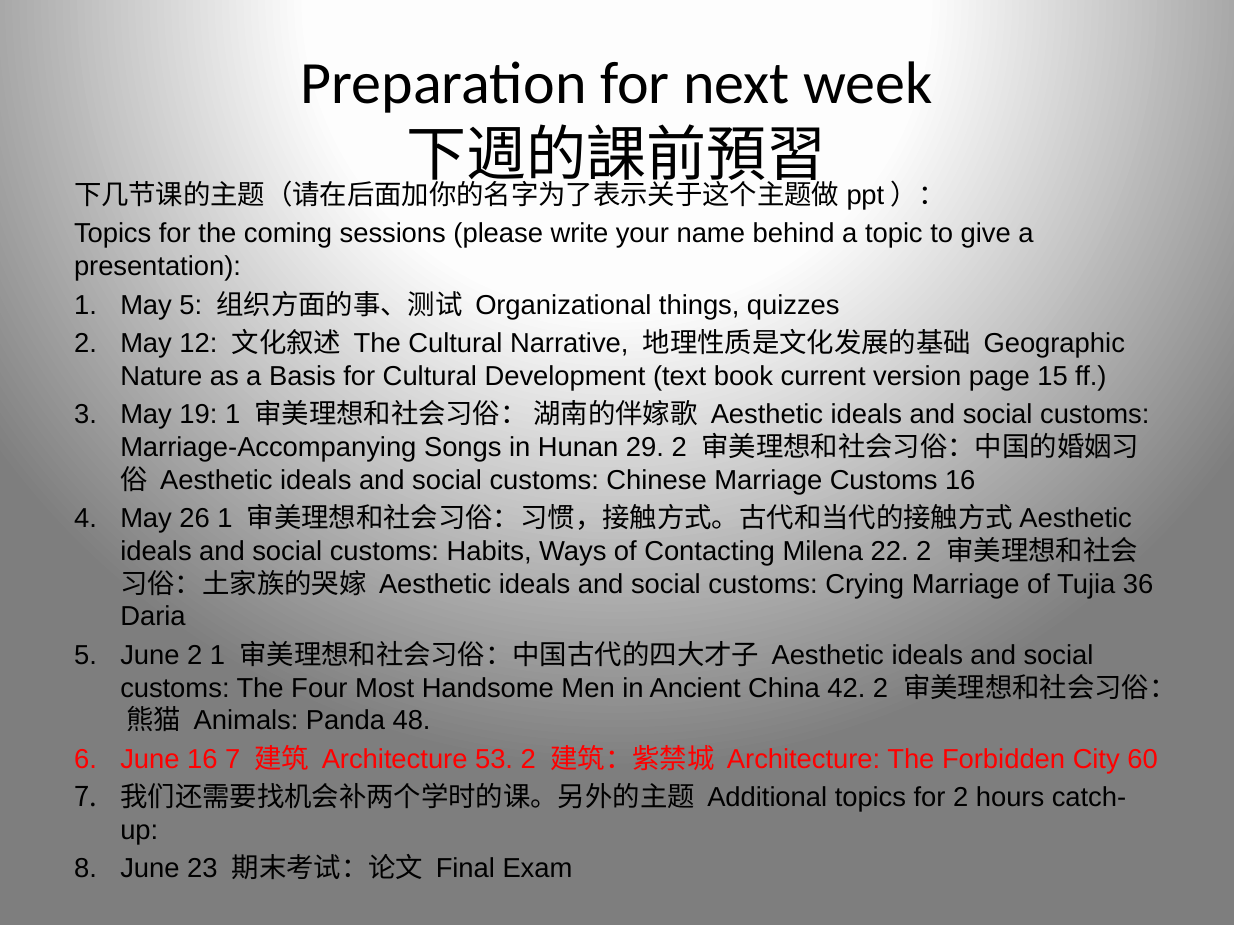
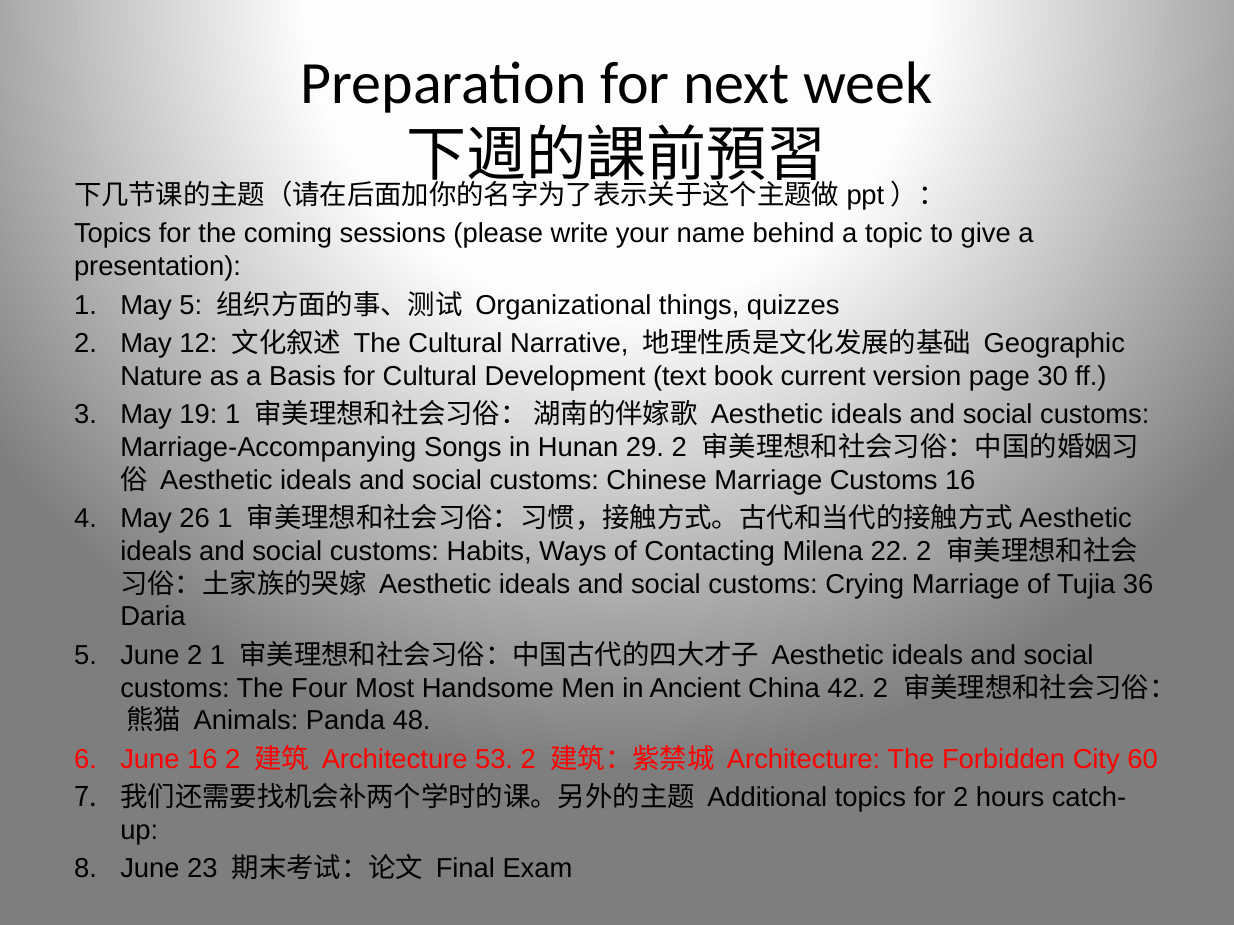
15: 15 -> 30 (1053, 376)
16 7: 7 -> 2 (233, 760)
